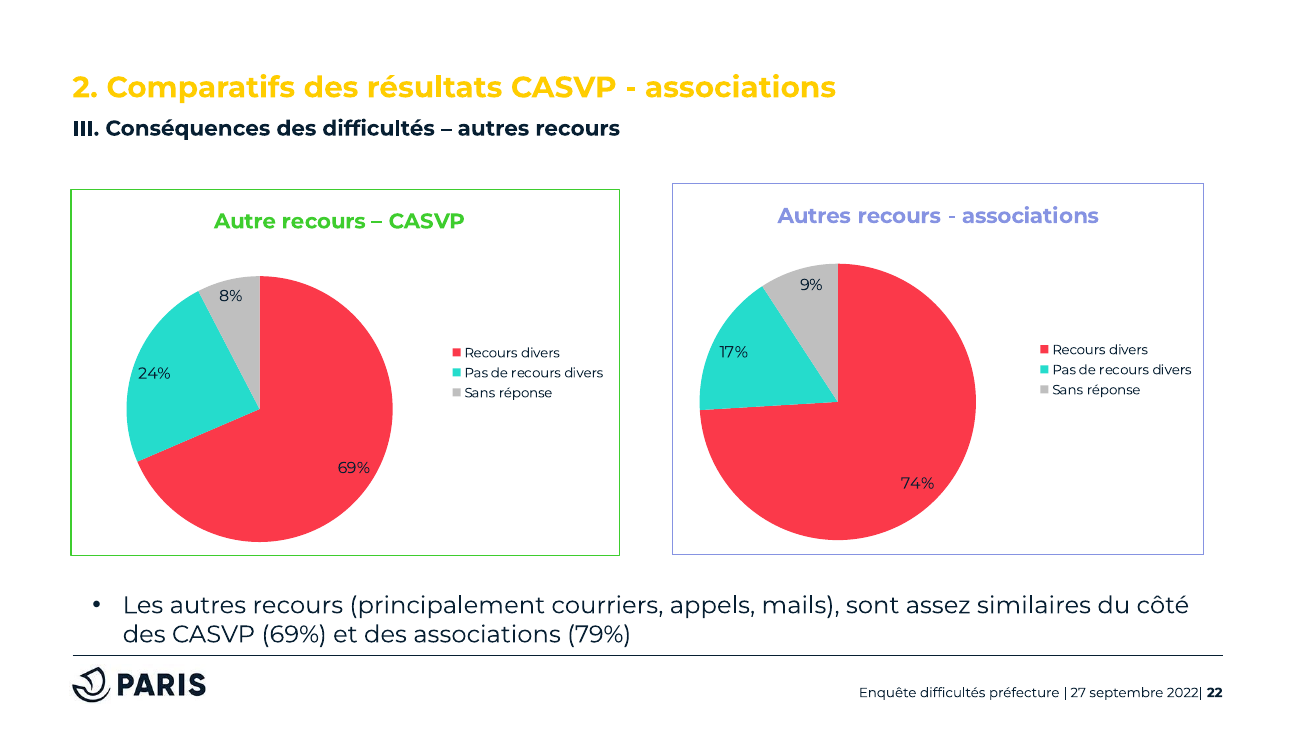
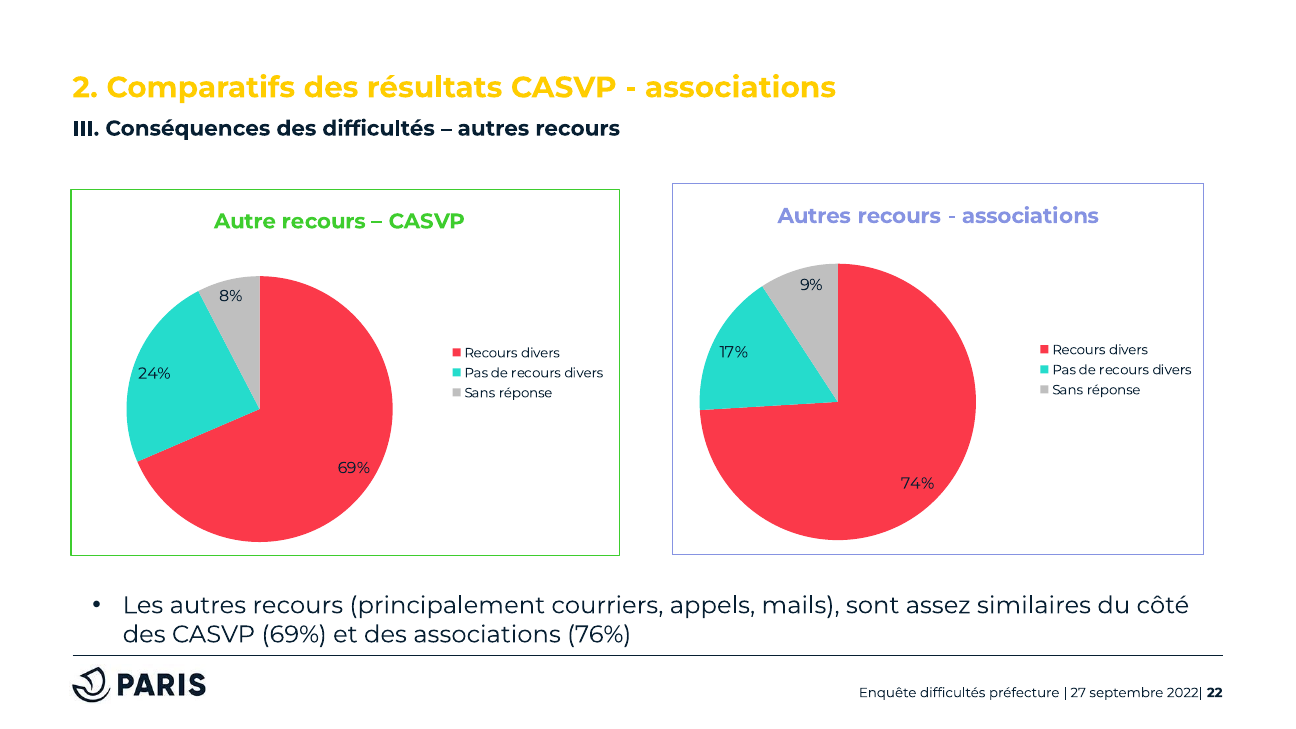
79%: 79% -> 76% (599, 634)
